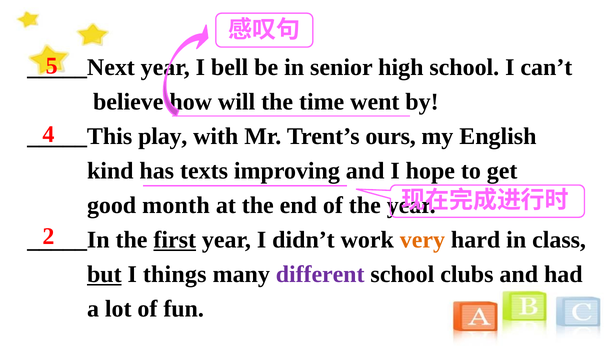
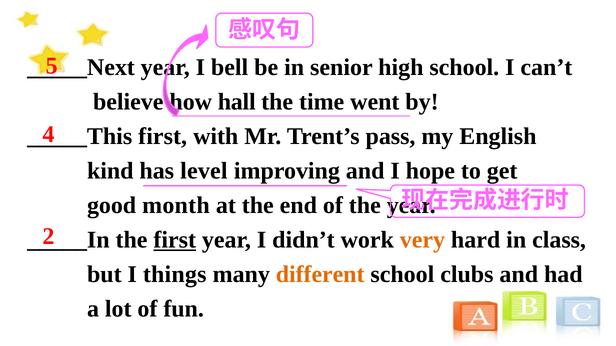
will: will -> hall (237, 102)
play: play -> first (163, 137)
ours: ours -> pass (391, 137)
texts: texts -> level (204, 171)
but underline: present -> none (104, 275)
different colour: purple -> orange (320, 275)
